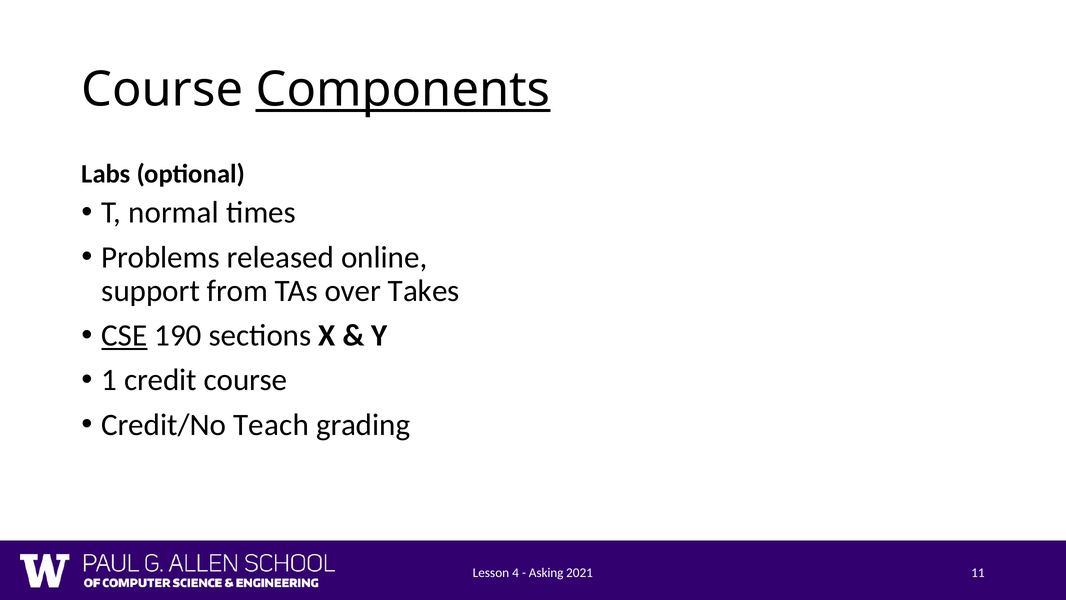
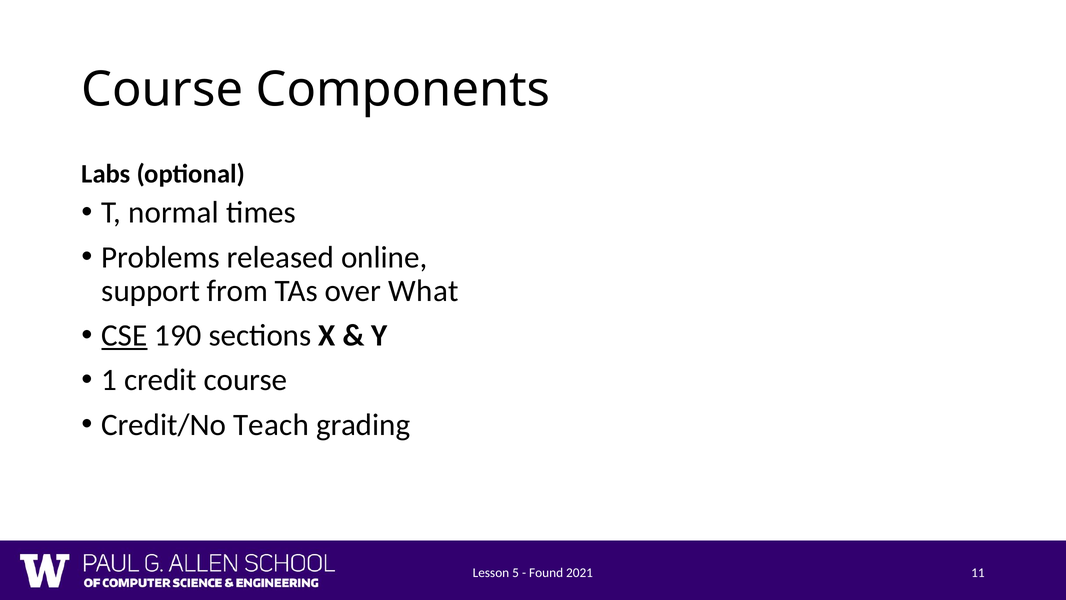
Components underline: present -> none (403, 90)
Takes: Takes -> What (424, 291)
4: 4 -> 5 (516, 572)
Asking: Asking -> Found (546, 572)
